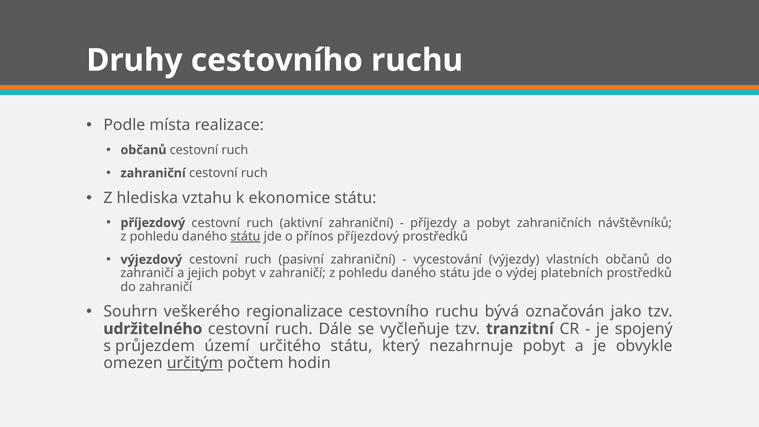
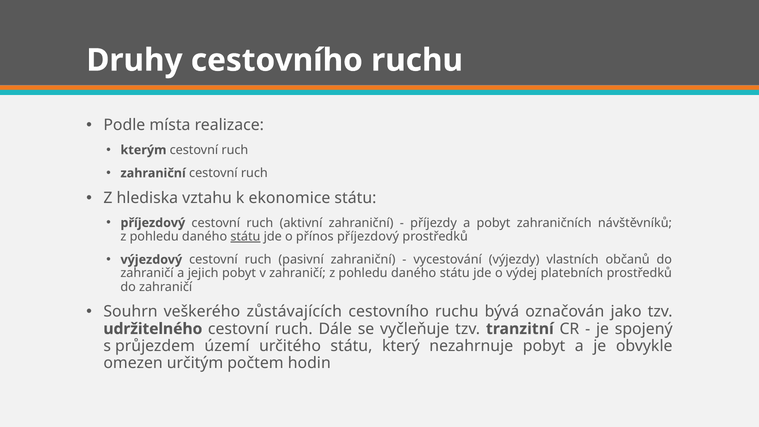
občanů: občanů -> kterým (143, 150)
regionalizace: regionalizace -> zůstávajících (294, 312)
určitým underline: present -> none (195, 363)
